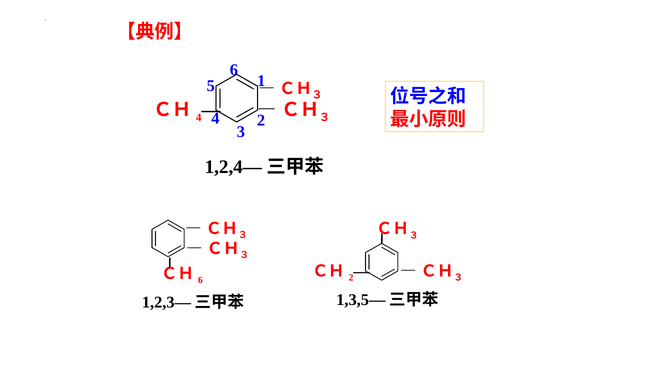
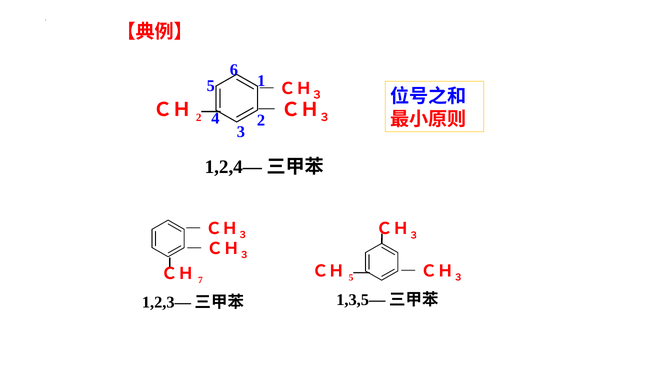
4: 4 -> 2 (199, 118)
2: 2 -> 5 (351, 278)
6: 6 -> 7 (200, 281)
